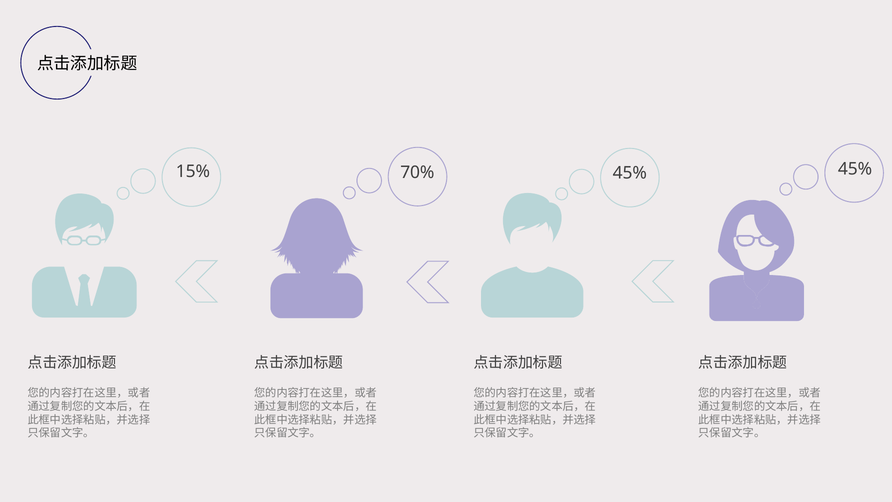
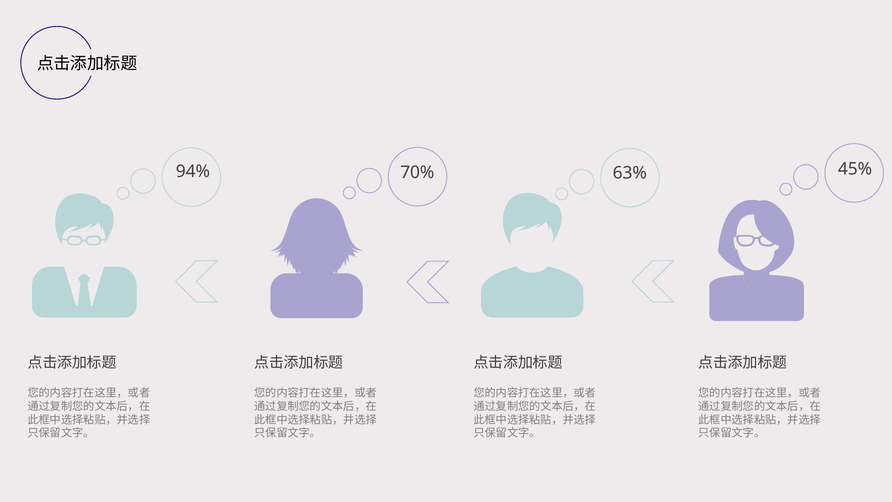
15%: 15% -> 94% (193, 172)
70% 45%: 45% -> 63% (630, 173)
